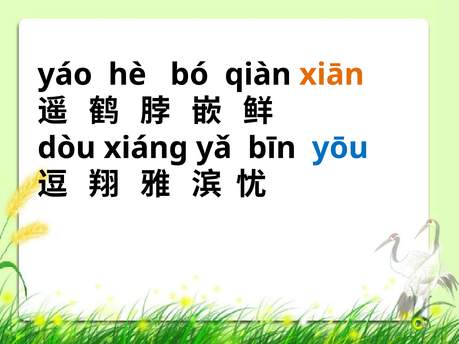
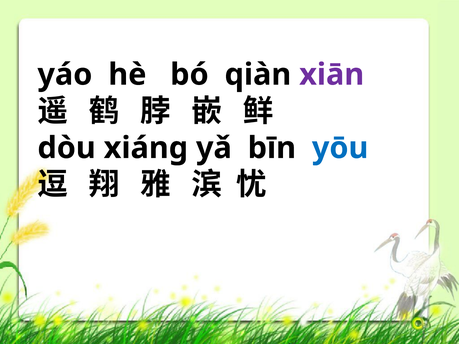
xiān colour: orange -> purple (332, 75)
